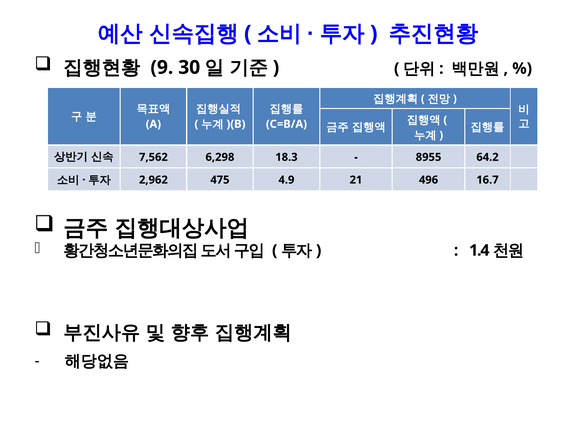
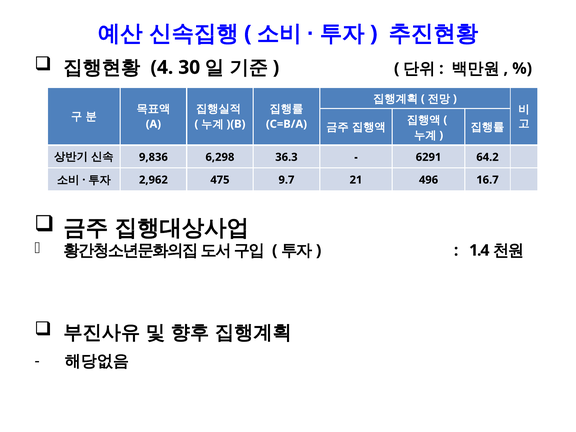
9: 9 -> 4 (162, 67)
7,562: 7,562 -> 9,836 (153, 157)
18.3: 18.3 -> 36.3 (286, 157)
8955: 8955 -> 6291 (429, 157)
4.9: 4.9 -> 9.7 (286, 180)
